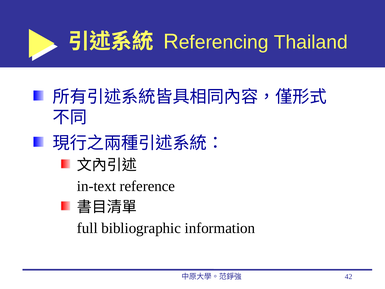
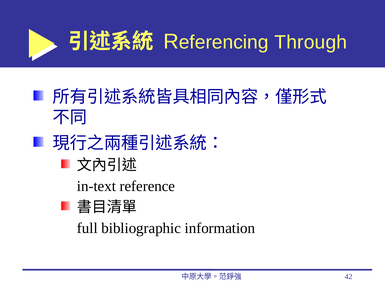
Thailand: Thailand -> Through (311, 42)
